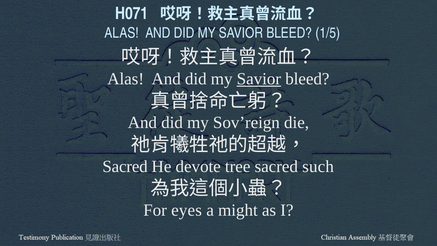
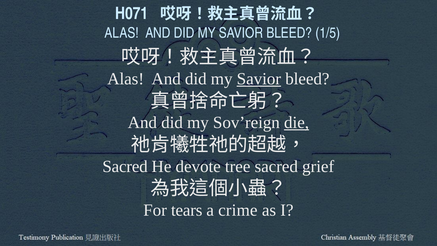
die underline: none -> present (297, 123)
such: such -> grief (318, 166)
eyes: eyes -> tears (187, 210)
might: might -> crime (238, 210)
